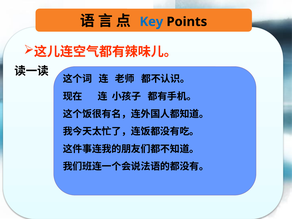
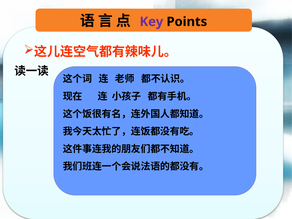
Key colour: blue -> purple (151, 22)
